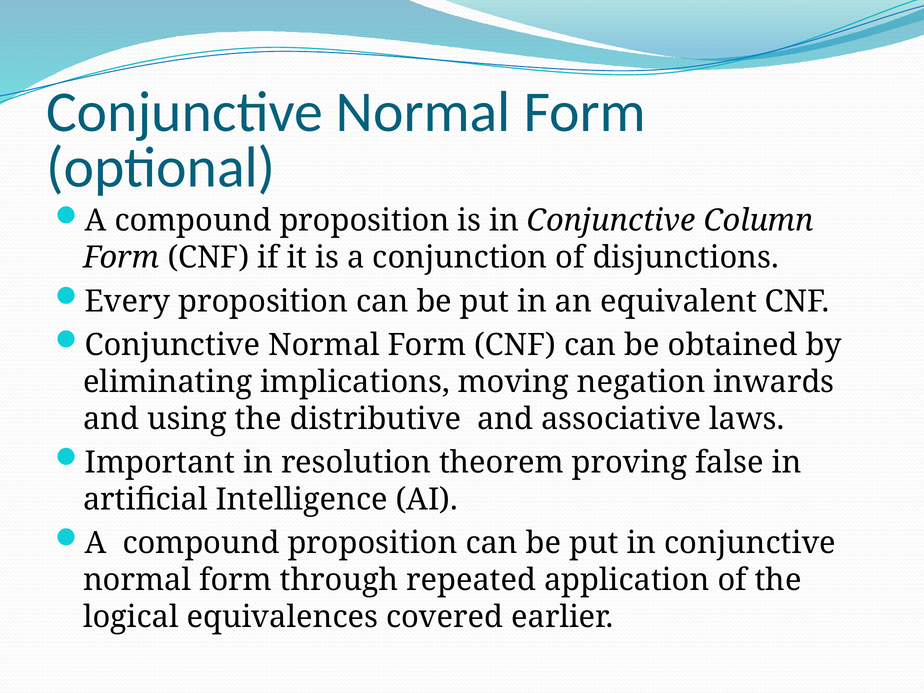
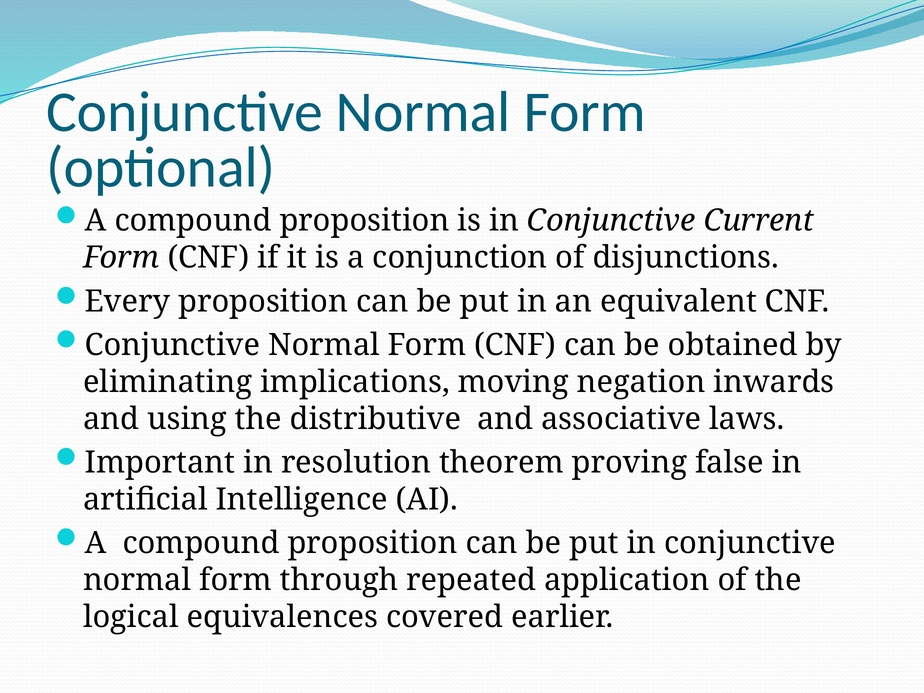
Column: Column -> Current (759, 221)
